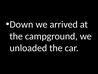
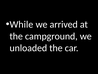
Down: Down -> While (21, 24)
